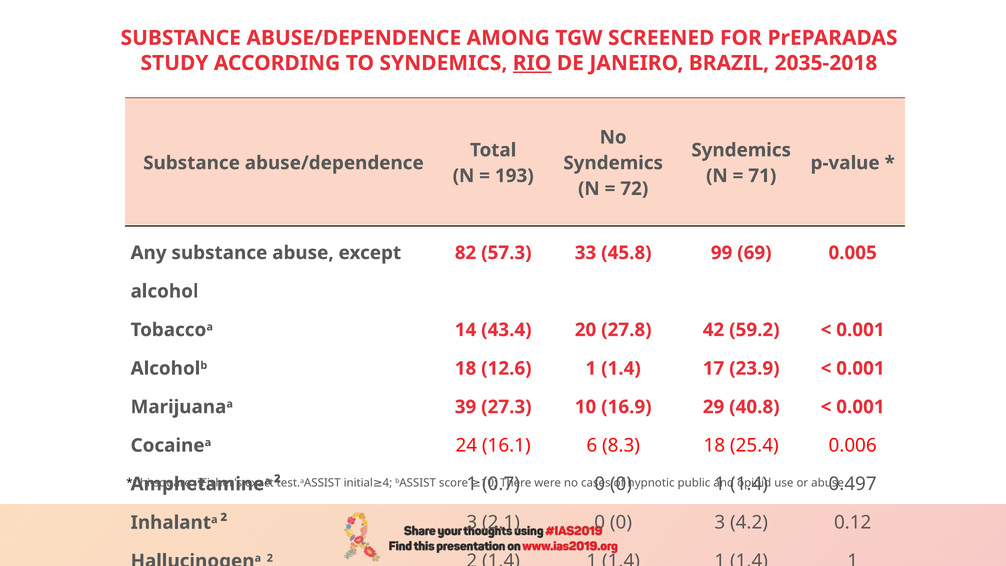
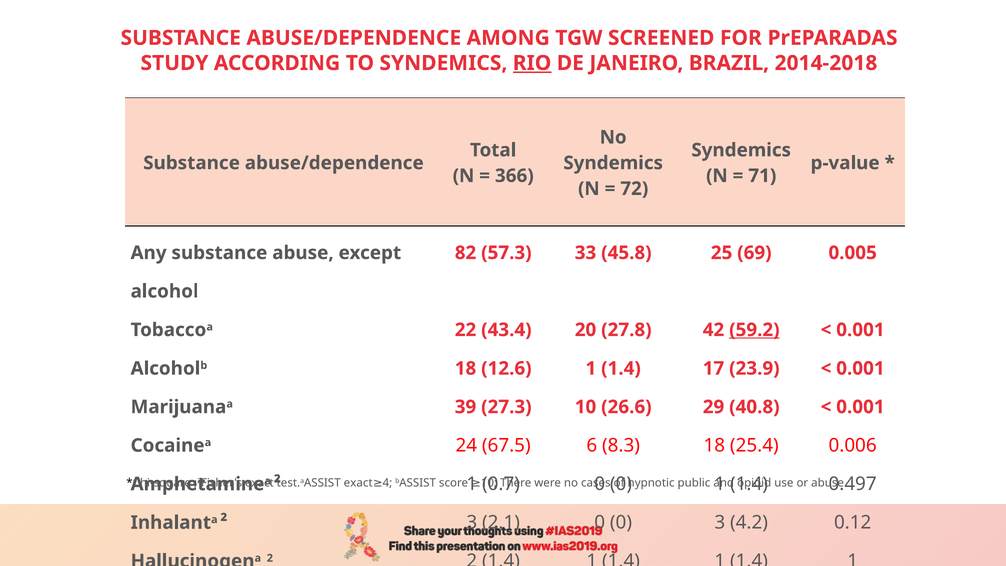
2035-2018: 2035-2018 -> 2014-2018 (826, 63)
193: 193 -> 366 (514, 176)
99: 99 -> 25 (722, 253)
14: 14 -> 22 (466, 330)
59.2 underline: none -> present (754, 330)
16.9: 16.9 -> 26.6 (626, 407)
16.1: 16.1 -> 67.5 (506, 445)
test.aASSIST initial: initial -> exact (358, 483)
